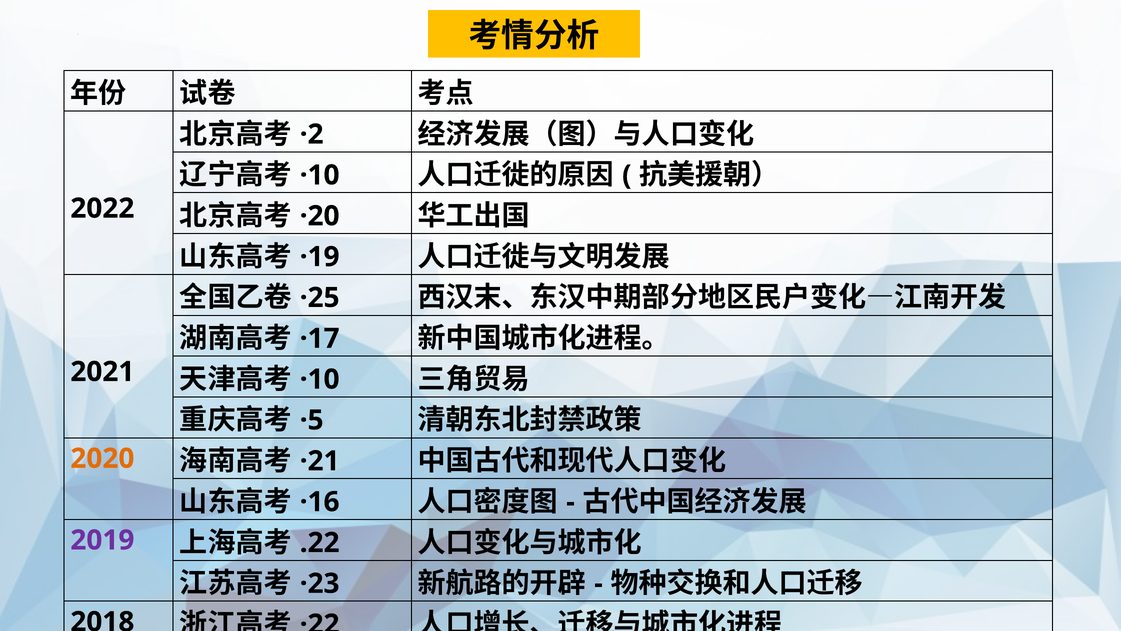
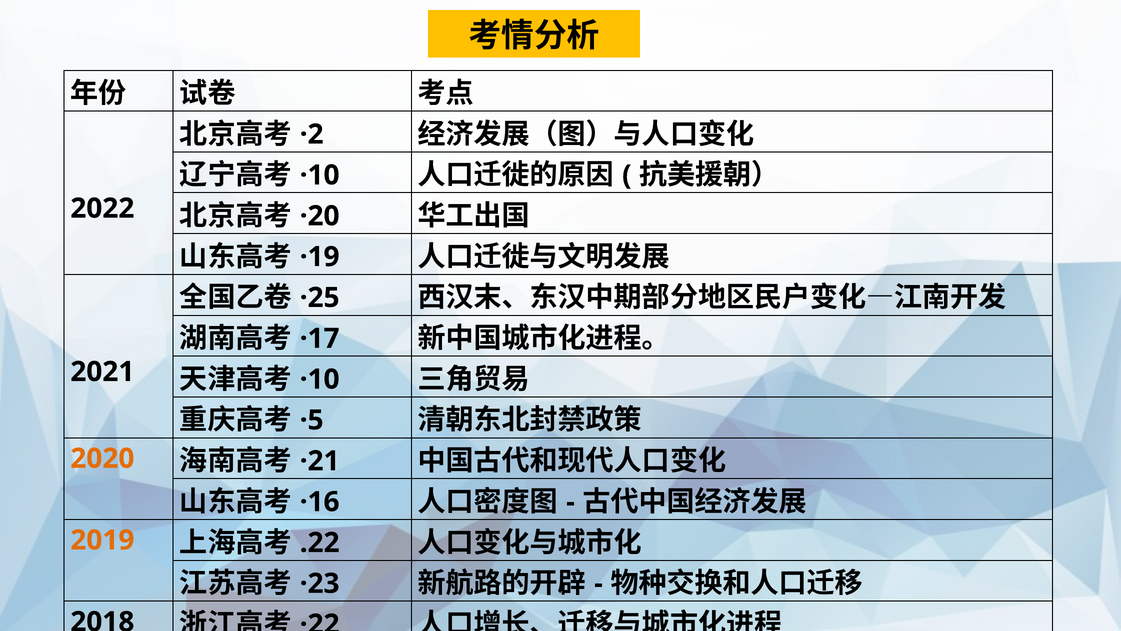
2019 colour: purple -> orange (102, 540)
